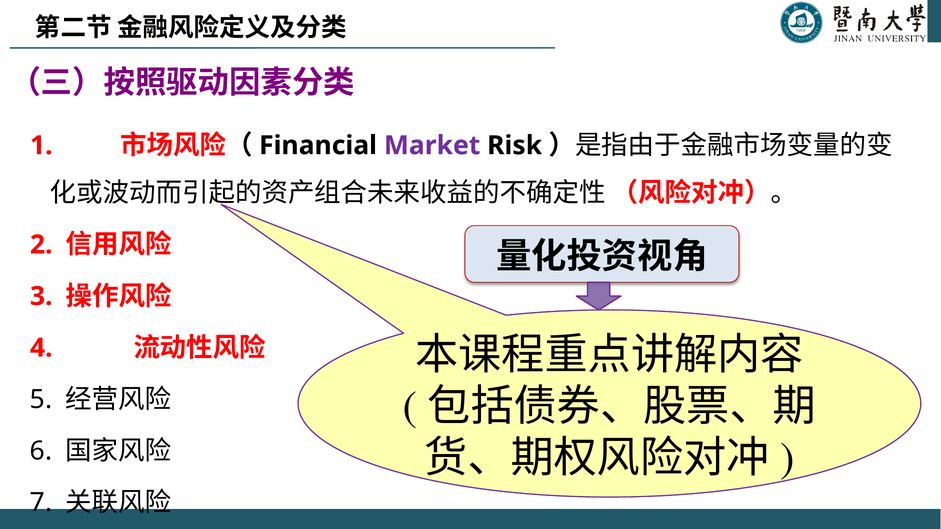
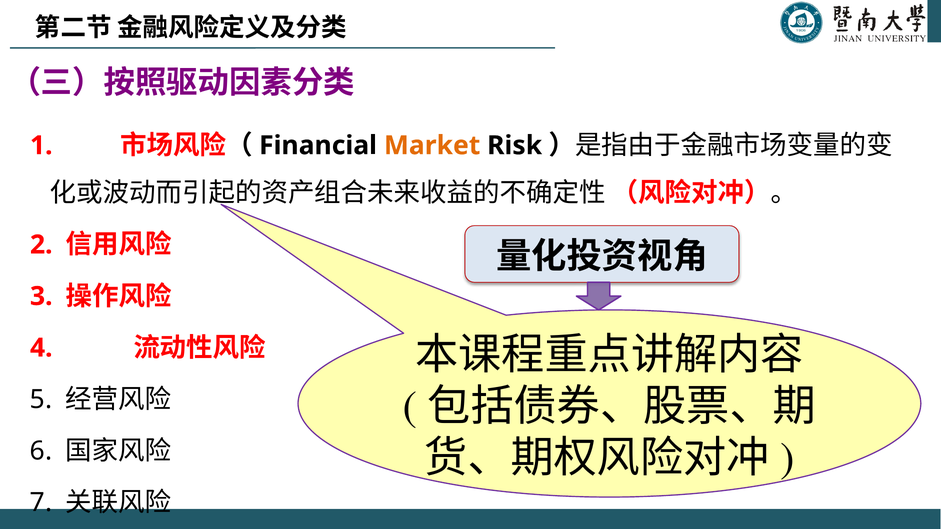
Market colour: purple -> orange (432, 146)
